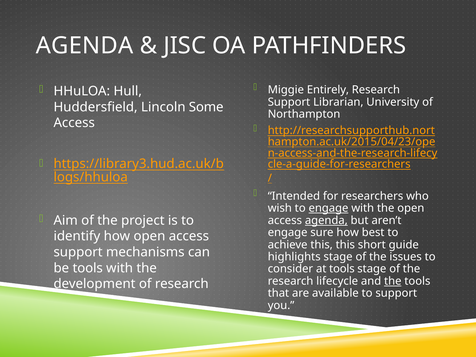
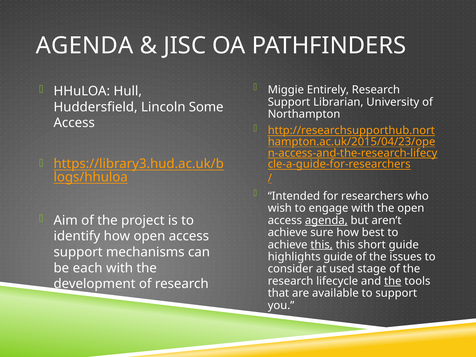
engage underline: present -> none (329, 208)
engage: engage -> achieve (288, 232)
this underline: none -> present (322, 245)
highlights stage: stage -> guide (338, 257)
be tools: tools -> each (88, 268)
at tools: tools -> used (342, 269)
